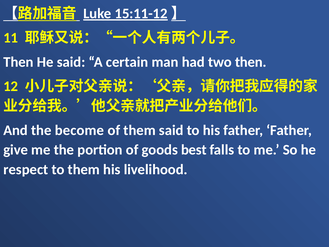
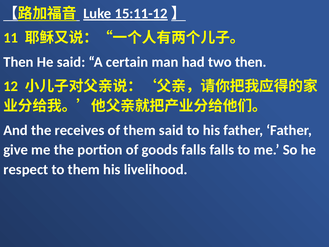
become: become -> receives (80, 130)
goods best: best -> falls (194, 150)
